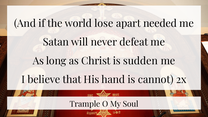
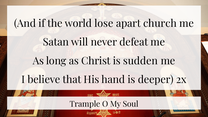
needed: needed -> church (160, 24)
cannot: cannot -> deeper (156, 80)
